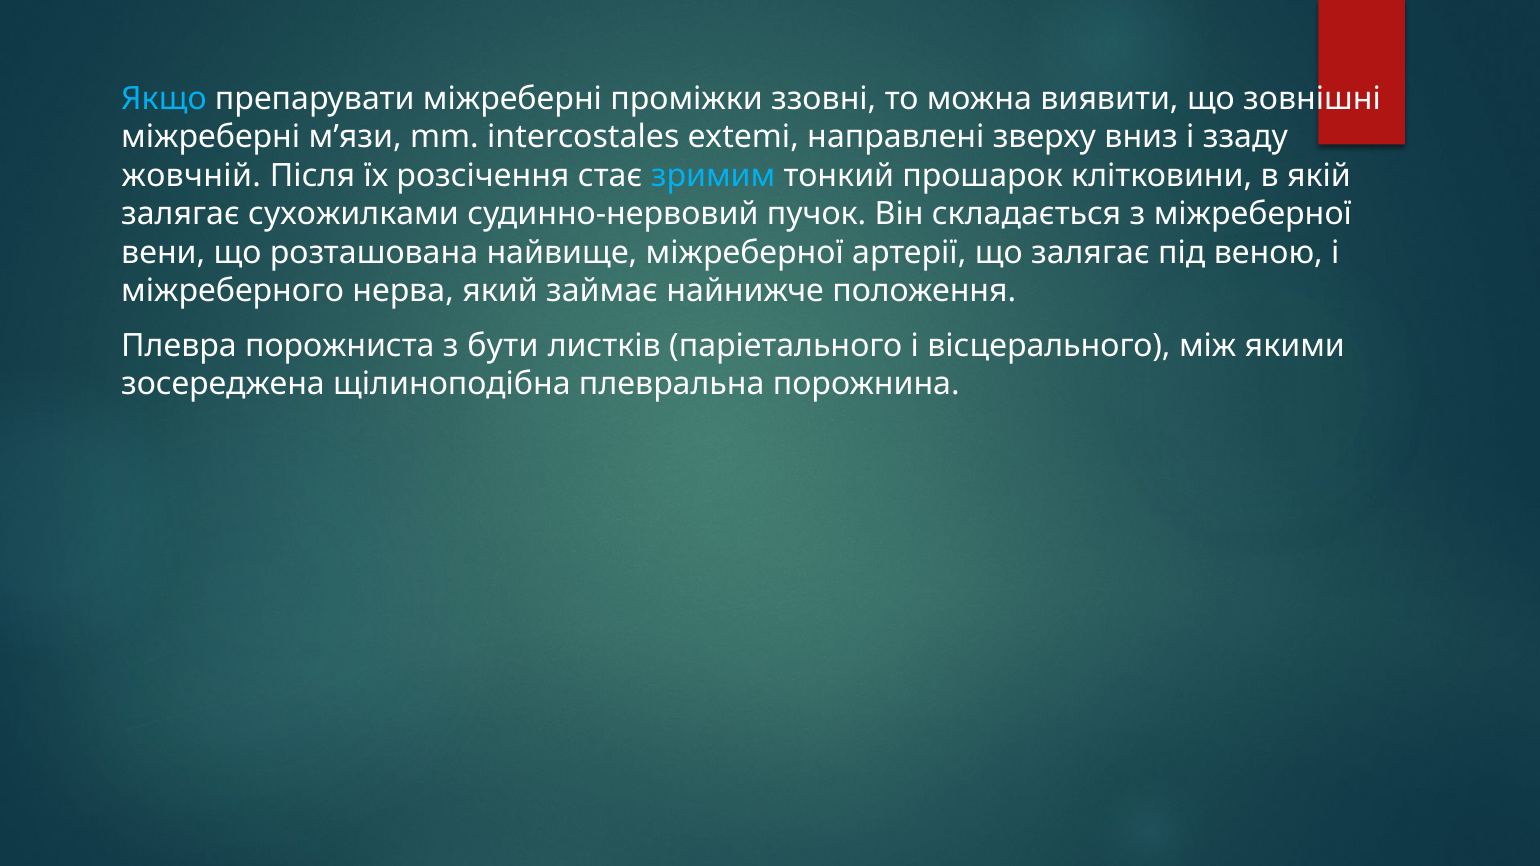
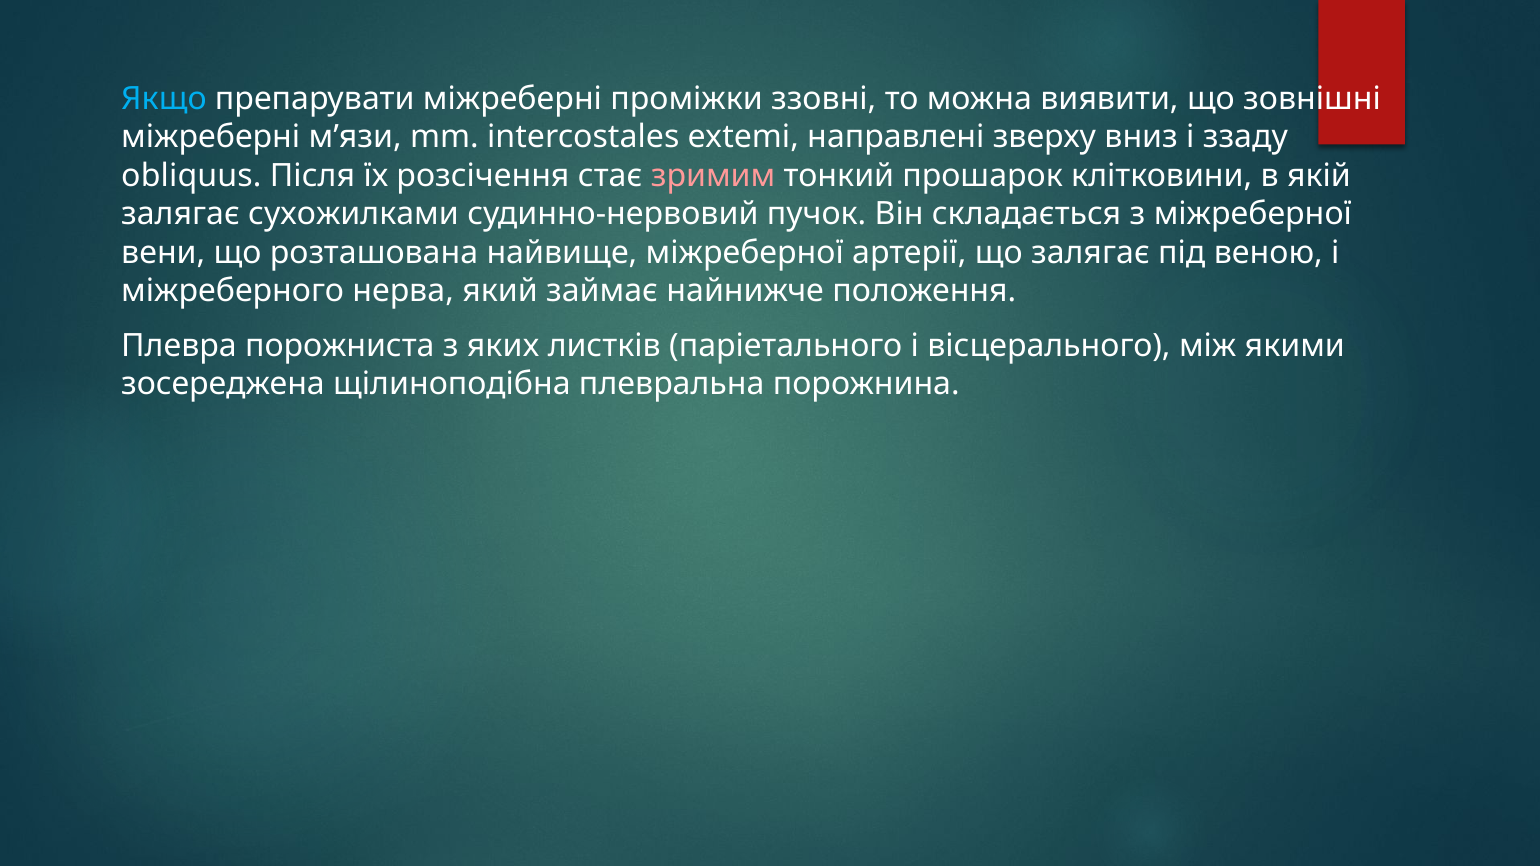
жовчній: жовчній -> obliquus (191, 176)
зримим colour: light blue -> pink (713, 176)
бути: бути -> яких (503, 346)
